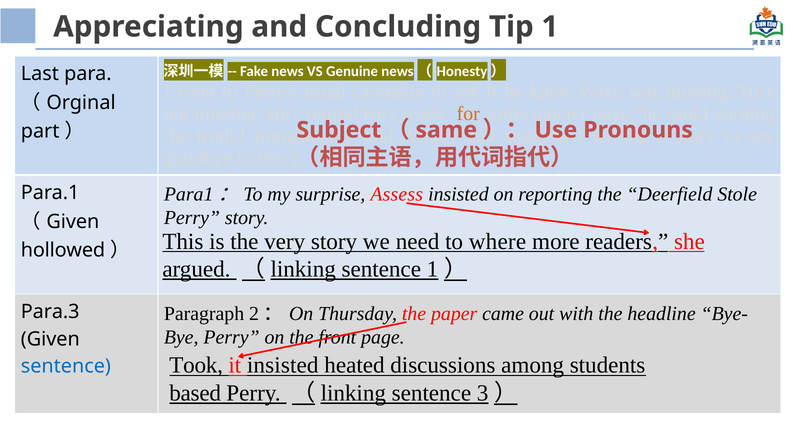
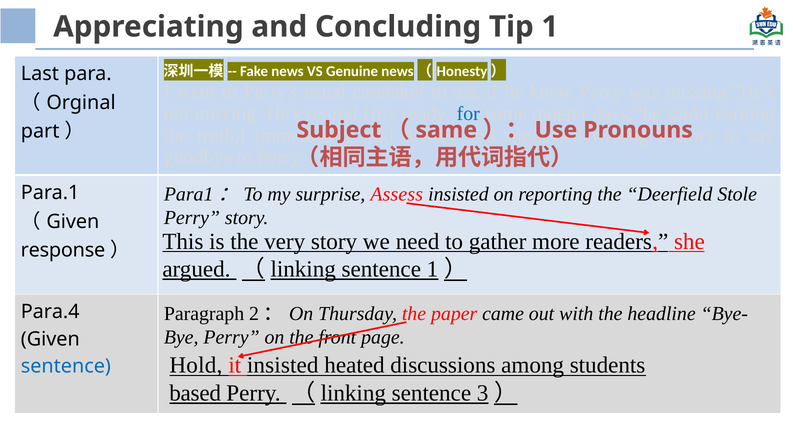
for colour: orange -> blue (468, 114)
where: where -> gather (498, 241)
hollowed: hollowed -> response (63, 250)
Para.3: Para.3 -> Para.4 (50, 312)
Took: Took -> Hold (196, 365)
